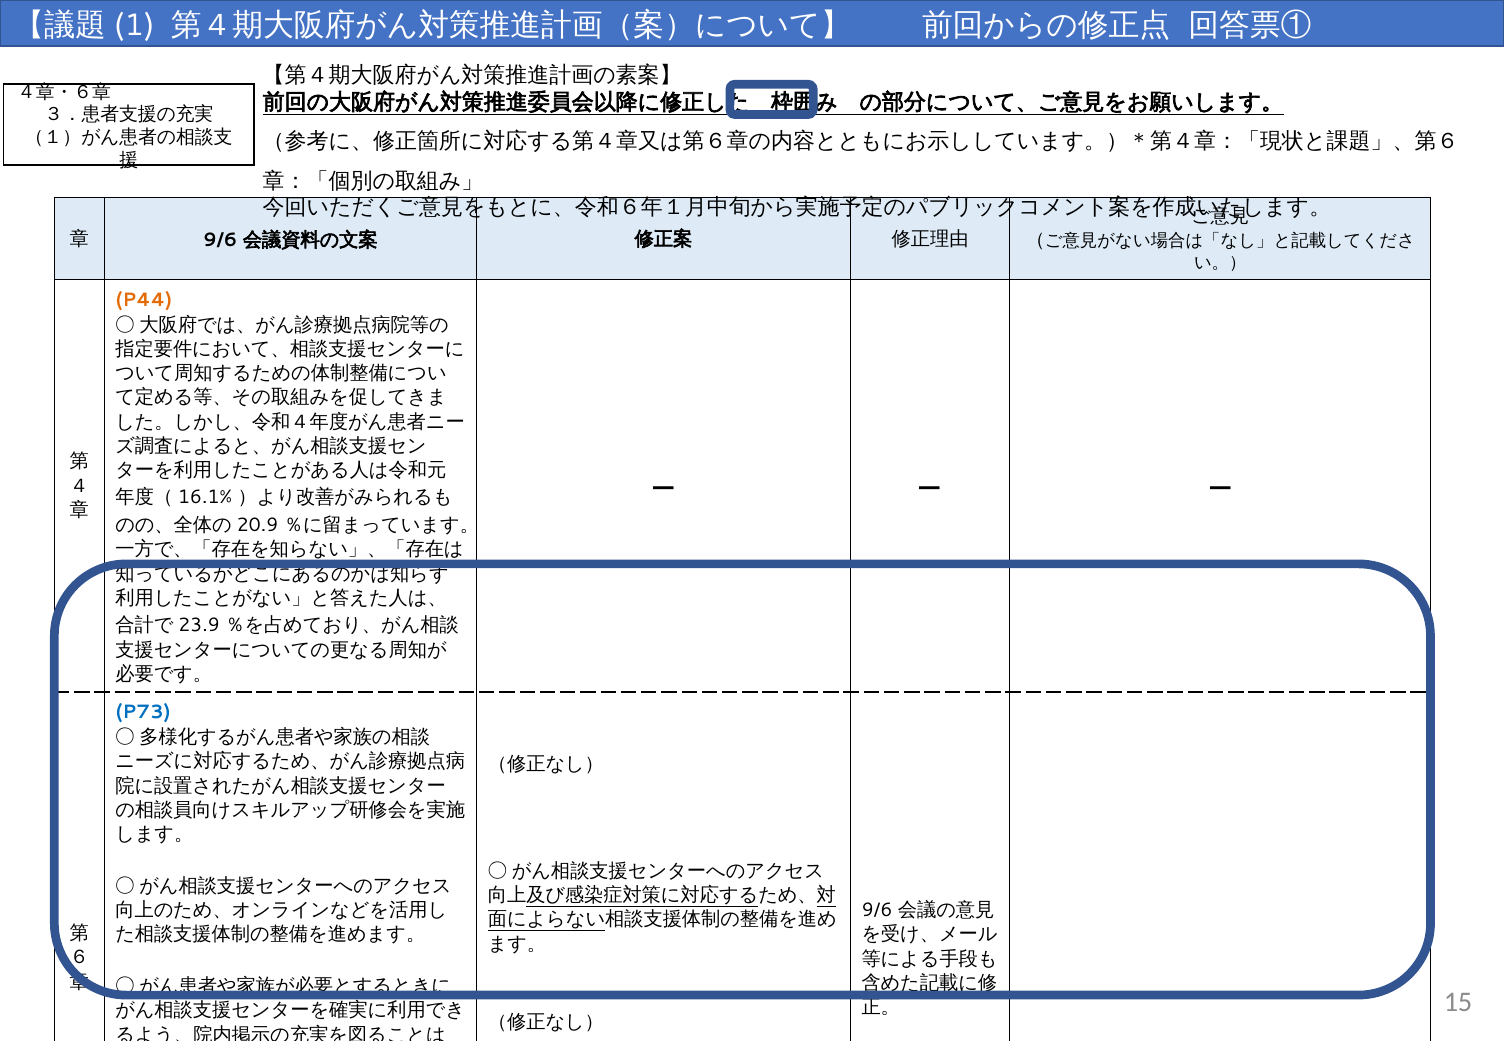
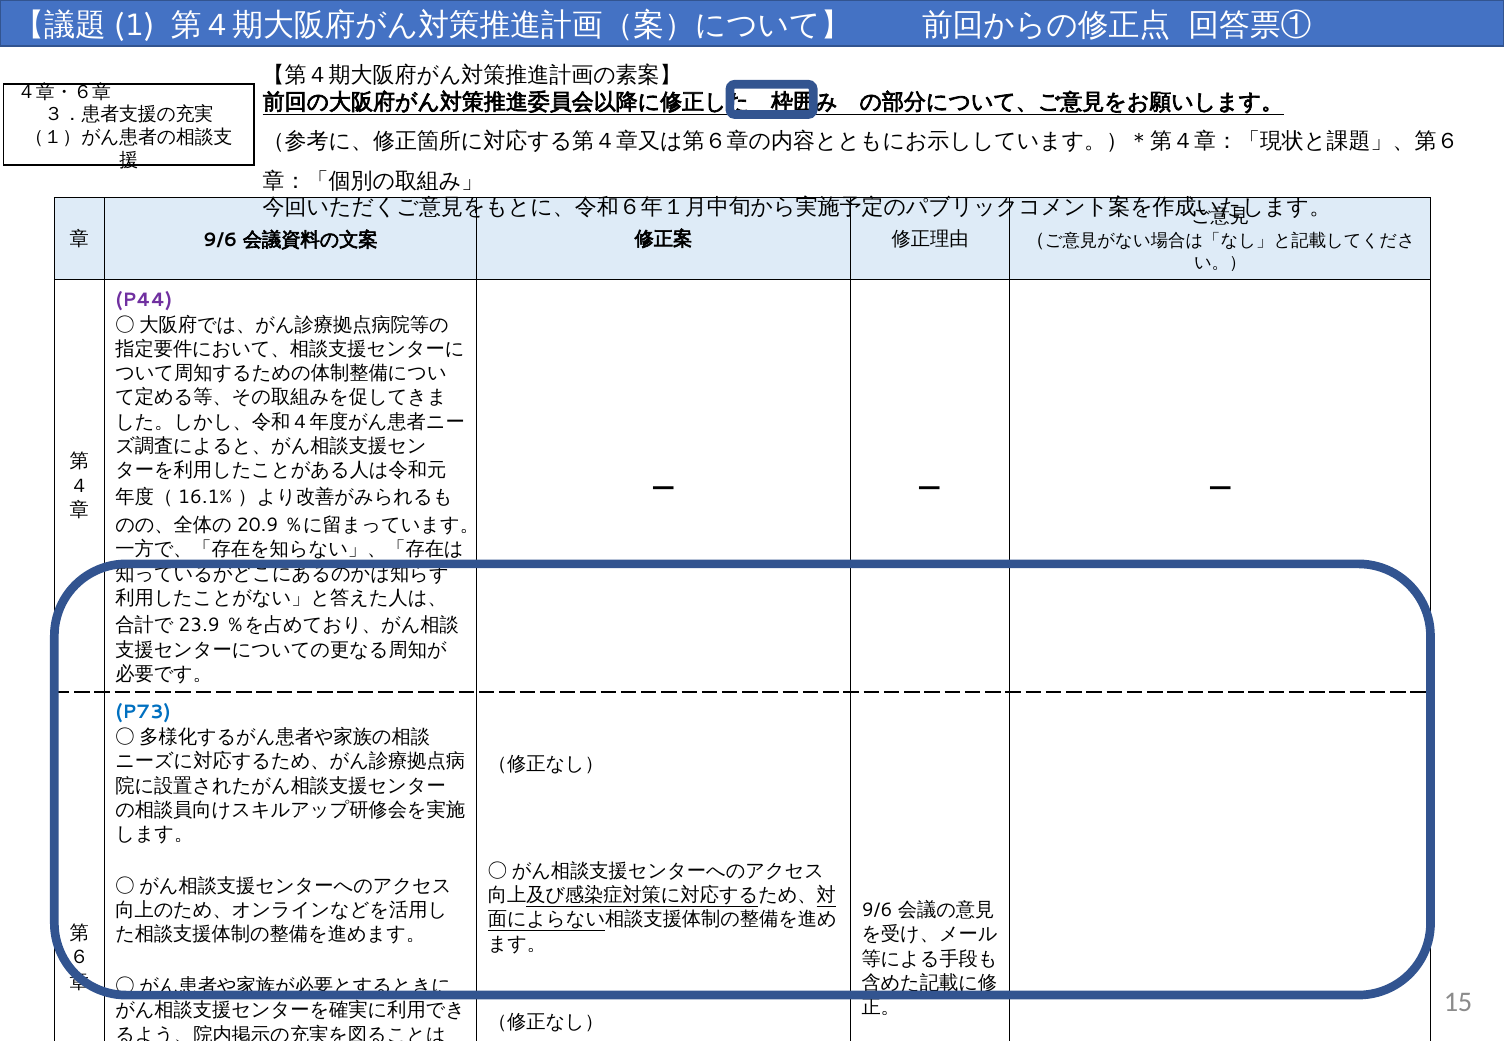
P44 colour: orange -> purple (144, 300)
